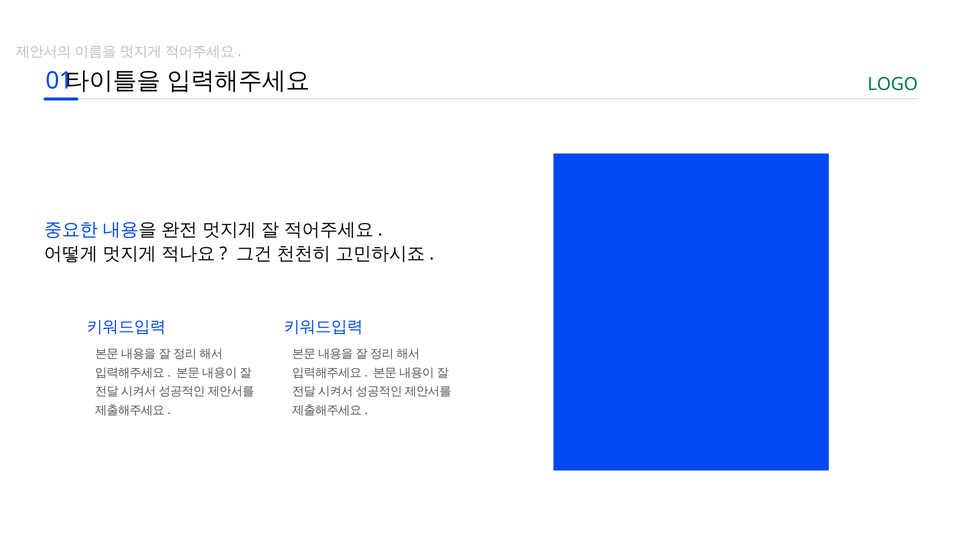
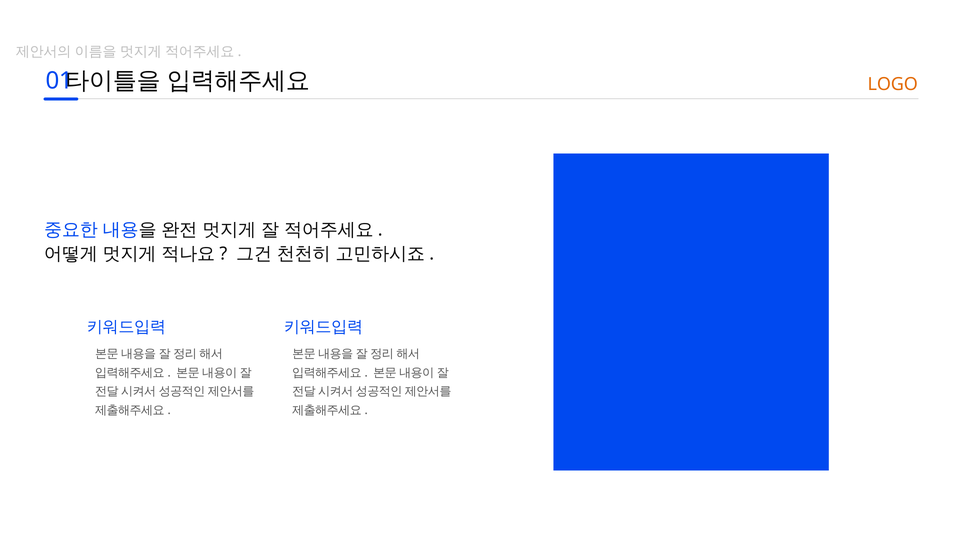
LOGO colour: green -> orange (893, 84)
